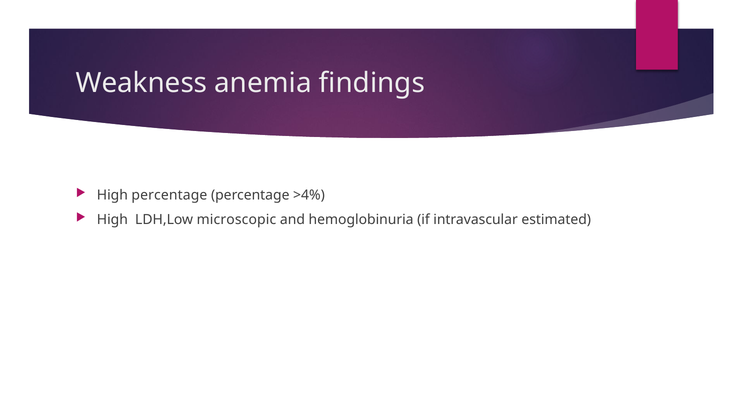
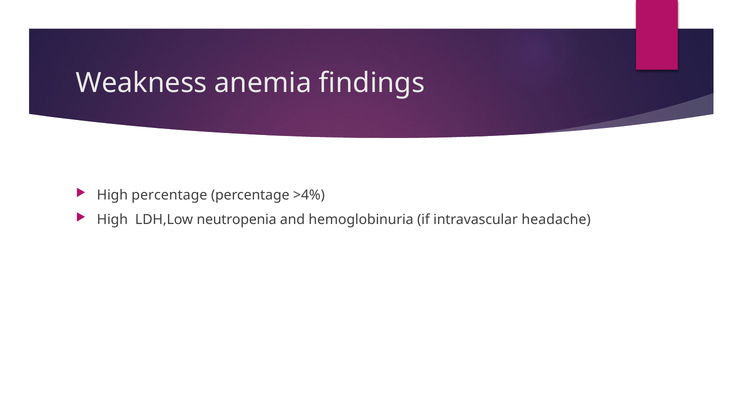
microscopic: microscopic -> neutropenia (237, 220)
estimated: estimated -> headache (556, 220)
